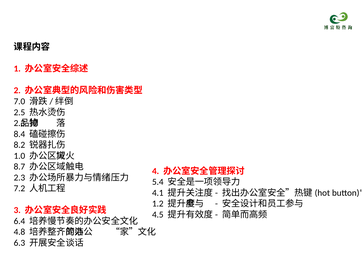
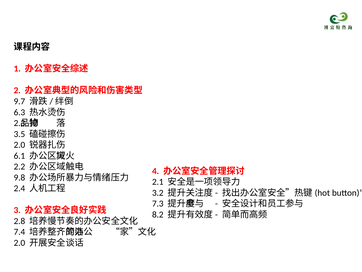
7.0: 7.0 -> 9.7 (19, 101)
2.5: 2.5 -> 6.3 (19, 112)
8.4: 8.4 -> 3.5 (19, 134)
8.2: 8.2 -> 2.0 (19, 145)
1.0: 1.0 -> 6.1 (19, 155)
8.7: 8.7 -> 2.2 (19, 166)
2.3: 2.3 -> 9.8 (19, 177)
5.4: 5.4 -> 2.1 (158, 182)
7.2: 7.2 -> 2.4 (19, 188)
4.1: 4.1 -> 3.2 (158, 192)
1.2: 1.2 -> 7.3 (158, 203)
4.5: 4.5 -> 8.2 (158, 214)
6.4: 6.4 -> 2.8 (19, 221)
4.8: 4.8 -> 7.4 (19, 232)
6.3: 6.3 -> 2.0 (19, 242)
